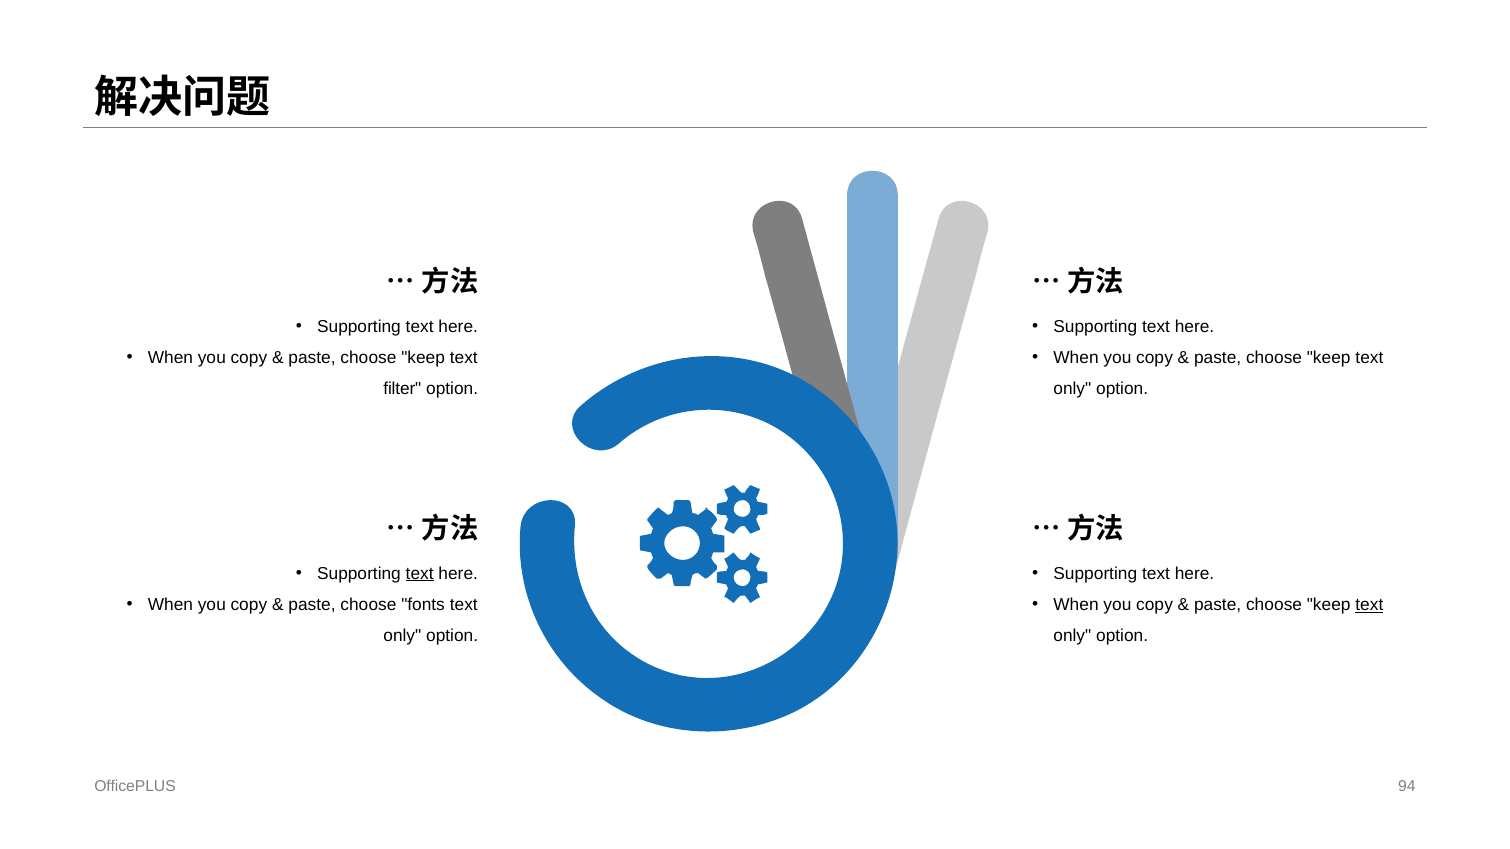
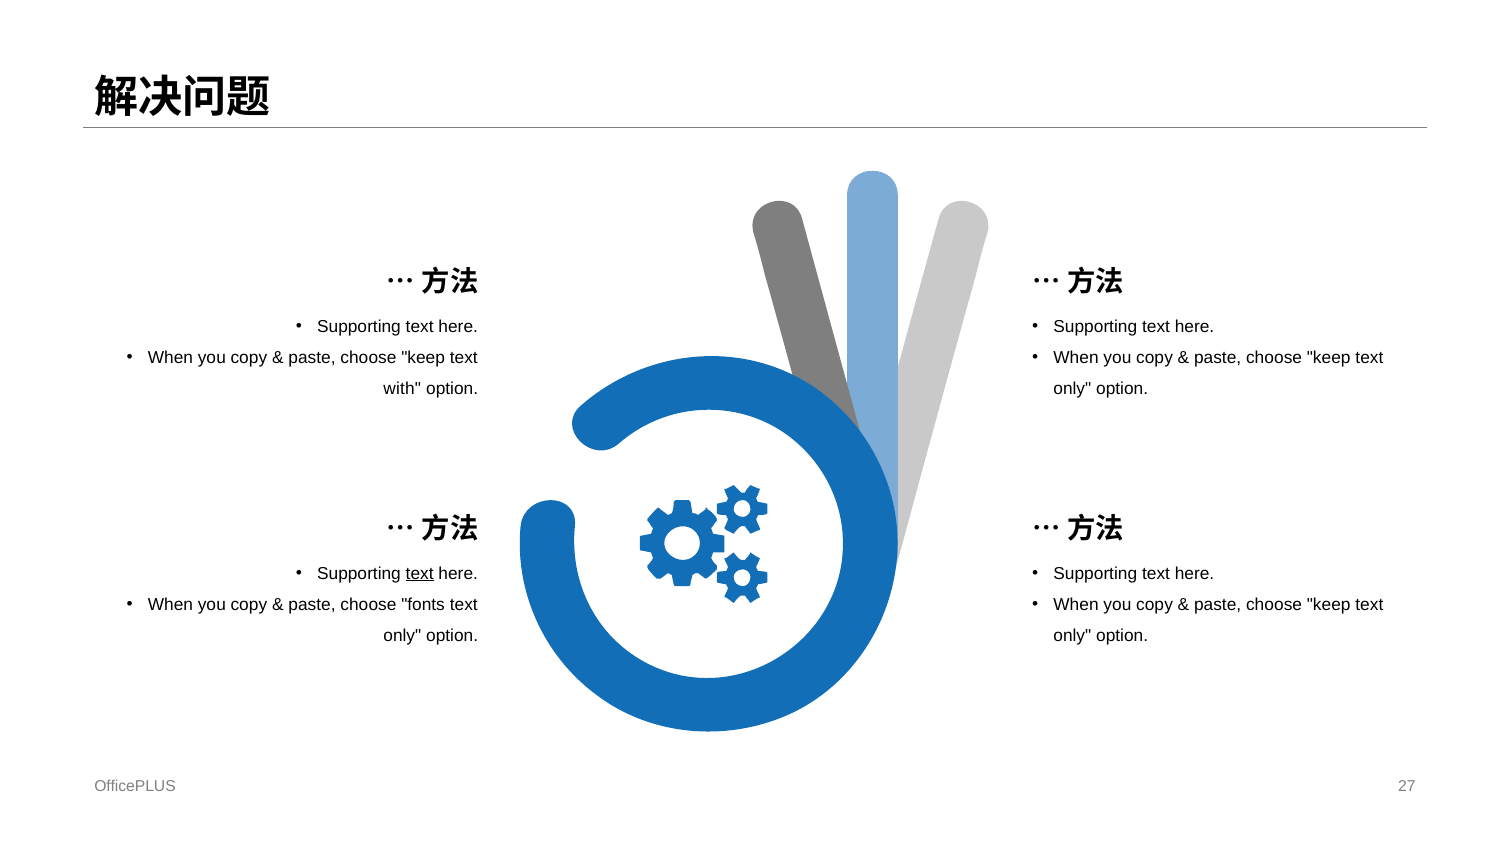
filter: filter -> with (402, 389)
text underline: present -> none (1369, 605)
94: 94 -> 27 (1407, 787)
